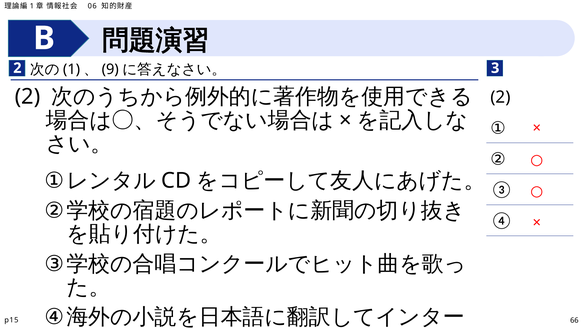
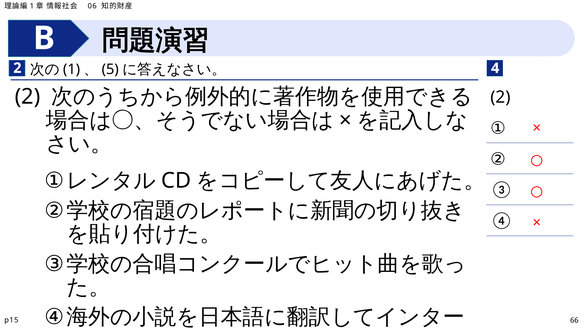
9: 9 -> 5 (110, 69)
3: 3 -> 4 (495, 68)
